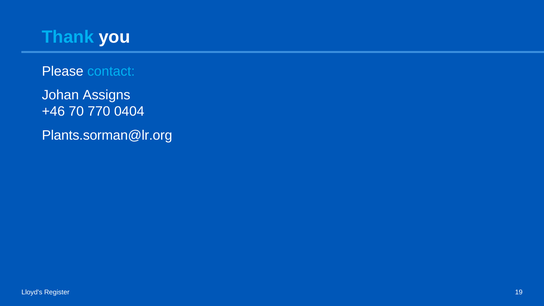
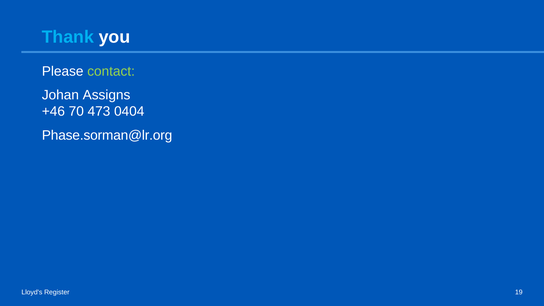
contact colour: light blue -> light green (111, 71)
770: 770 -> 473 (99, 111)
Plants.sorman@lr.org: Plants.sorman@lr.org -> Phase.sorman@lr.org (107, 135)
